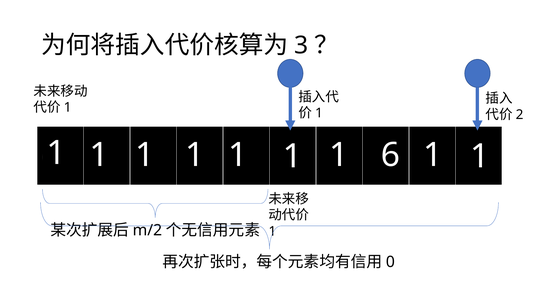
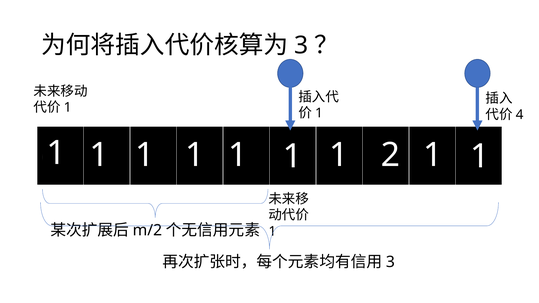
2: 2 -> 4 (520, 115)
6: 6 -> 2 (390, 155)
0: 0 -> 3 (390, 262)
